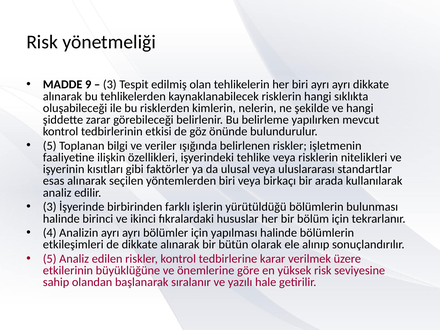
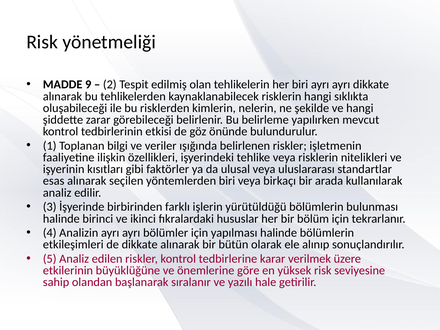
3: 3 -> 2 (110, 85)
5: 5 -> 1 (50, 146)
